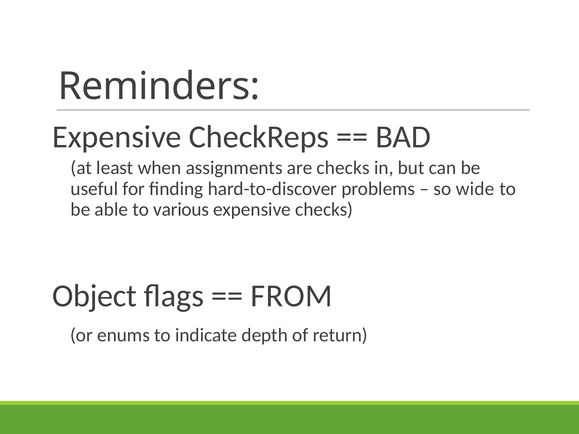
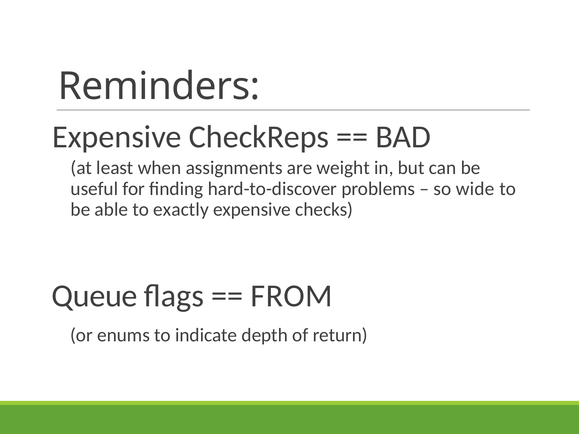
are checks: checks -> weight (343, 168)
various: various -> exactly (181, 210)
Object: Object -> Queue (95, 296)
